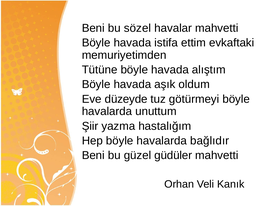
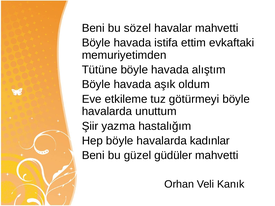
düzeyde: düzeyde -> etkileme (126, 99)
bağlıdır: bağlıdır -> kadınlar (210, 141)
